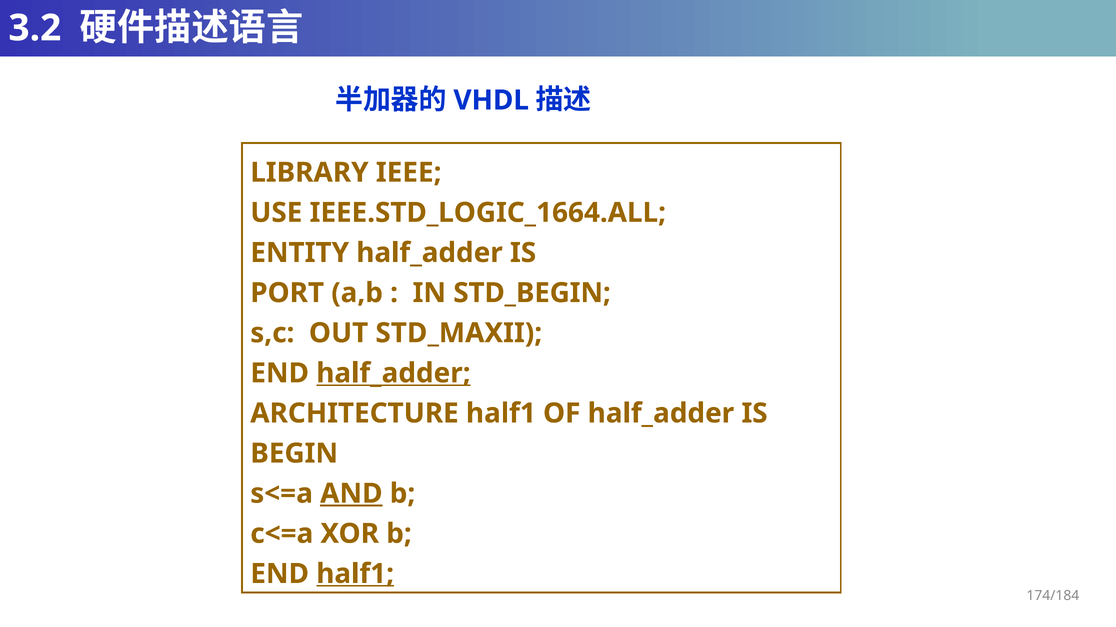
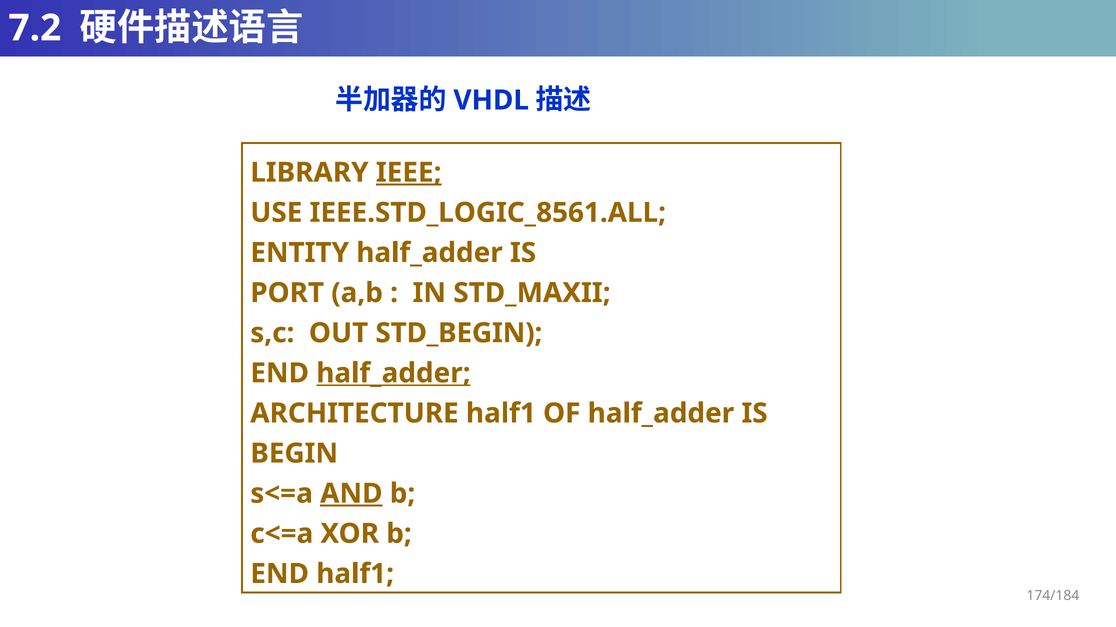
3.2: 3.2 -> 7.2 (35, 28)
IEEE underline: none -> present (409, 173)
IEEE.STD_LOGIC_1664.ALL: IEEE.STD_LOGIC_1664.ALL -> IEEE.STD_LOGIC_8561.ALL (488, 213)
STD_BEGIN: STD_BEGIN -> STD_MAXII (532, 293)
STD_MAXII: STD_MAXII -> STD_BEGIN (459, 333)
half1 underline: present -> none (355, 574)
